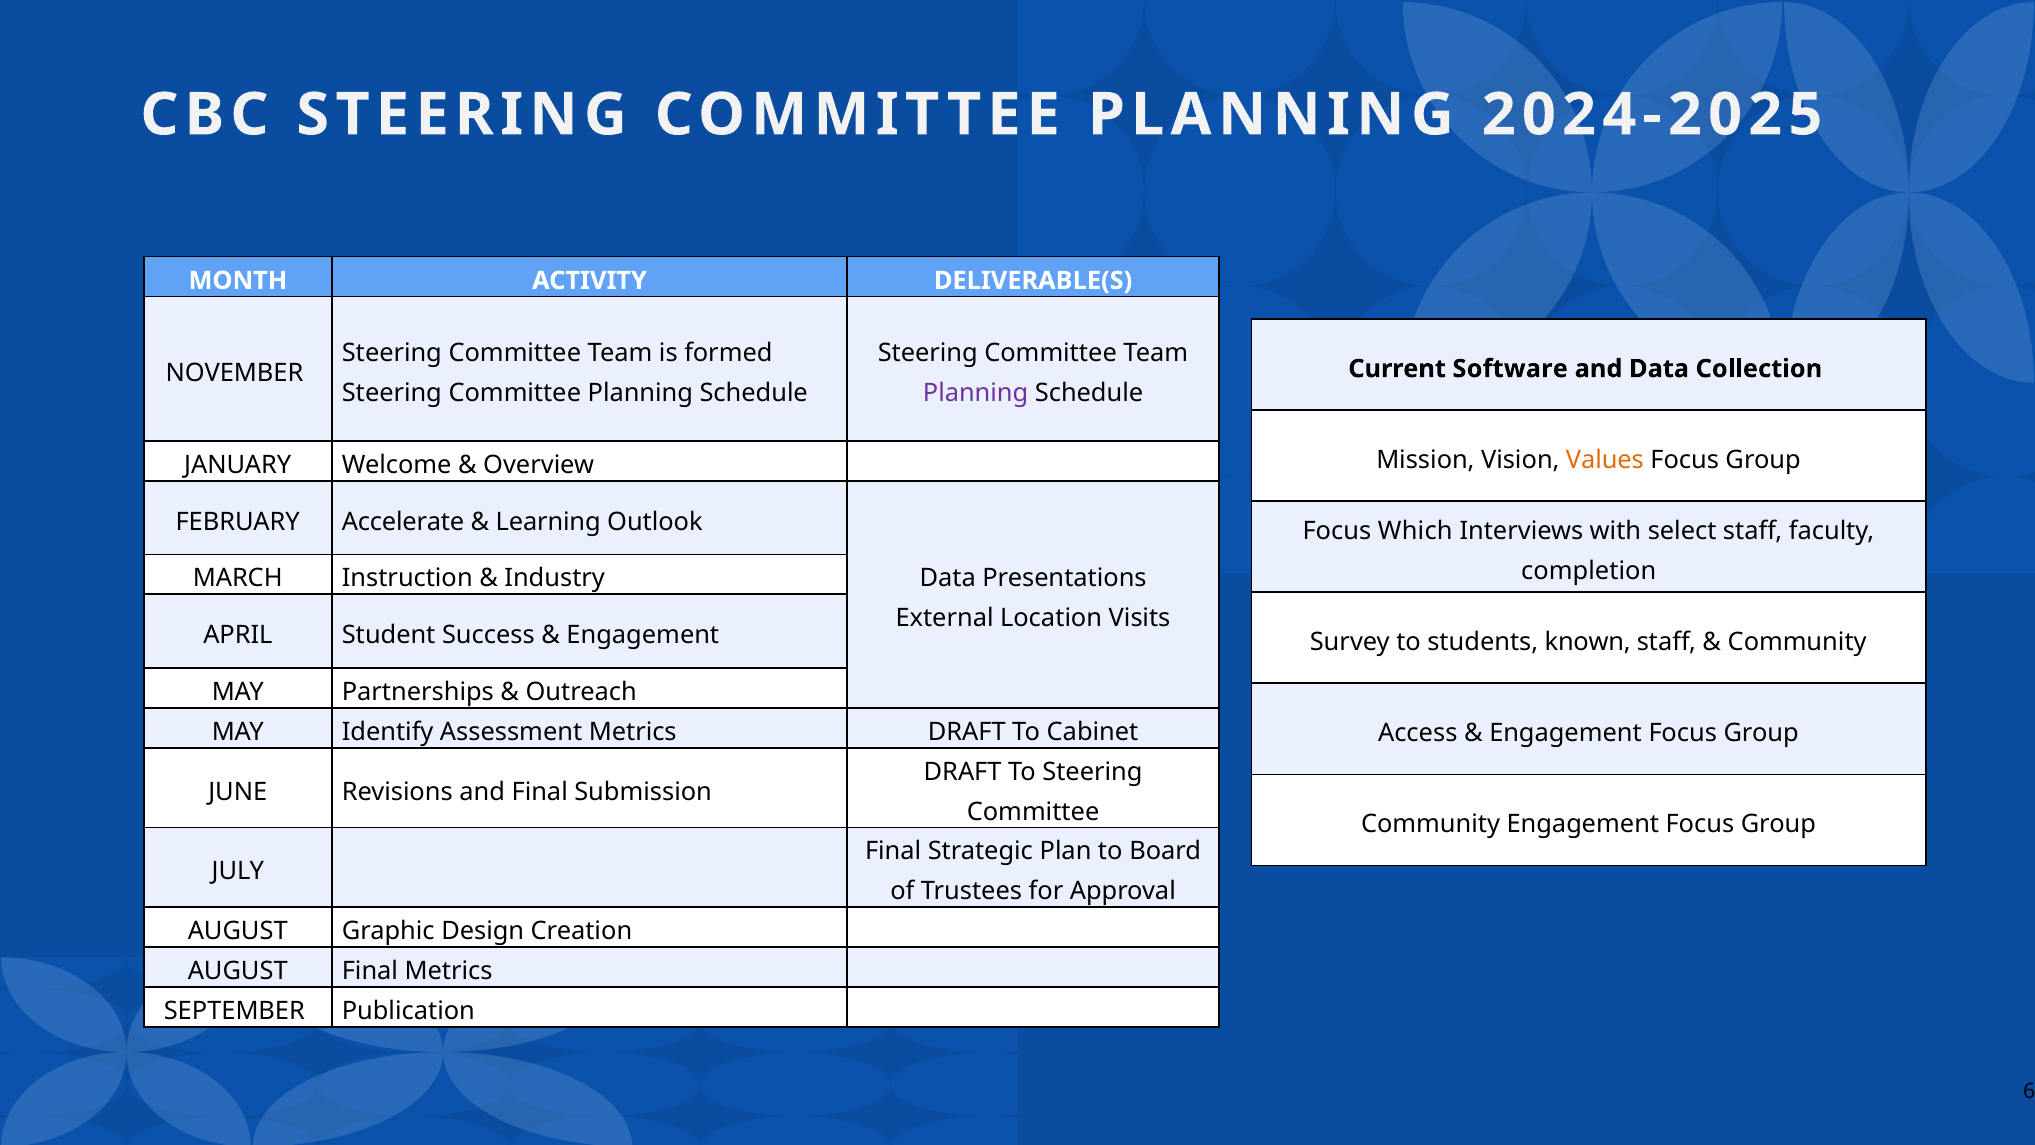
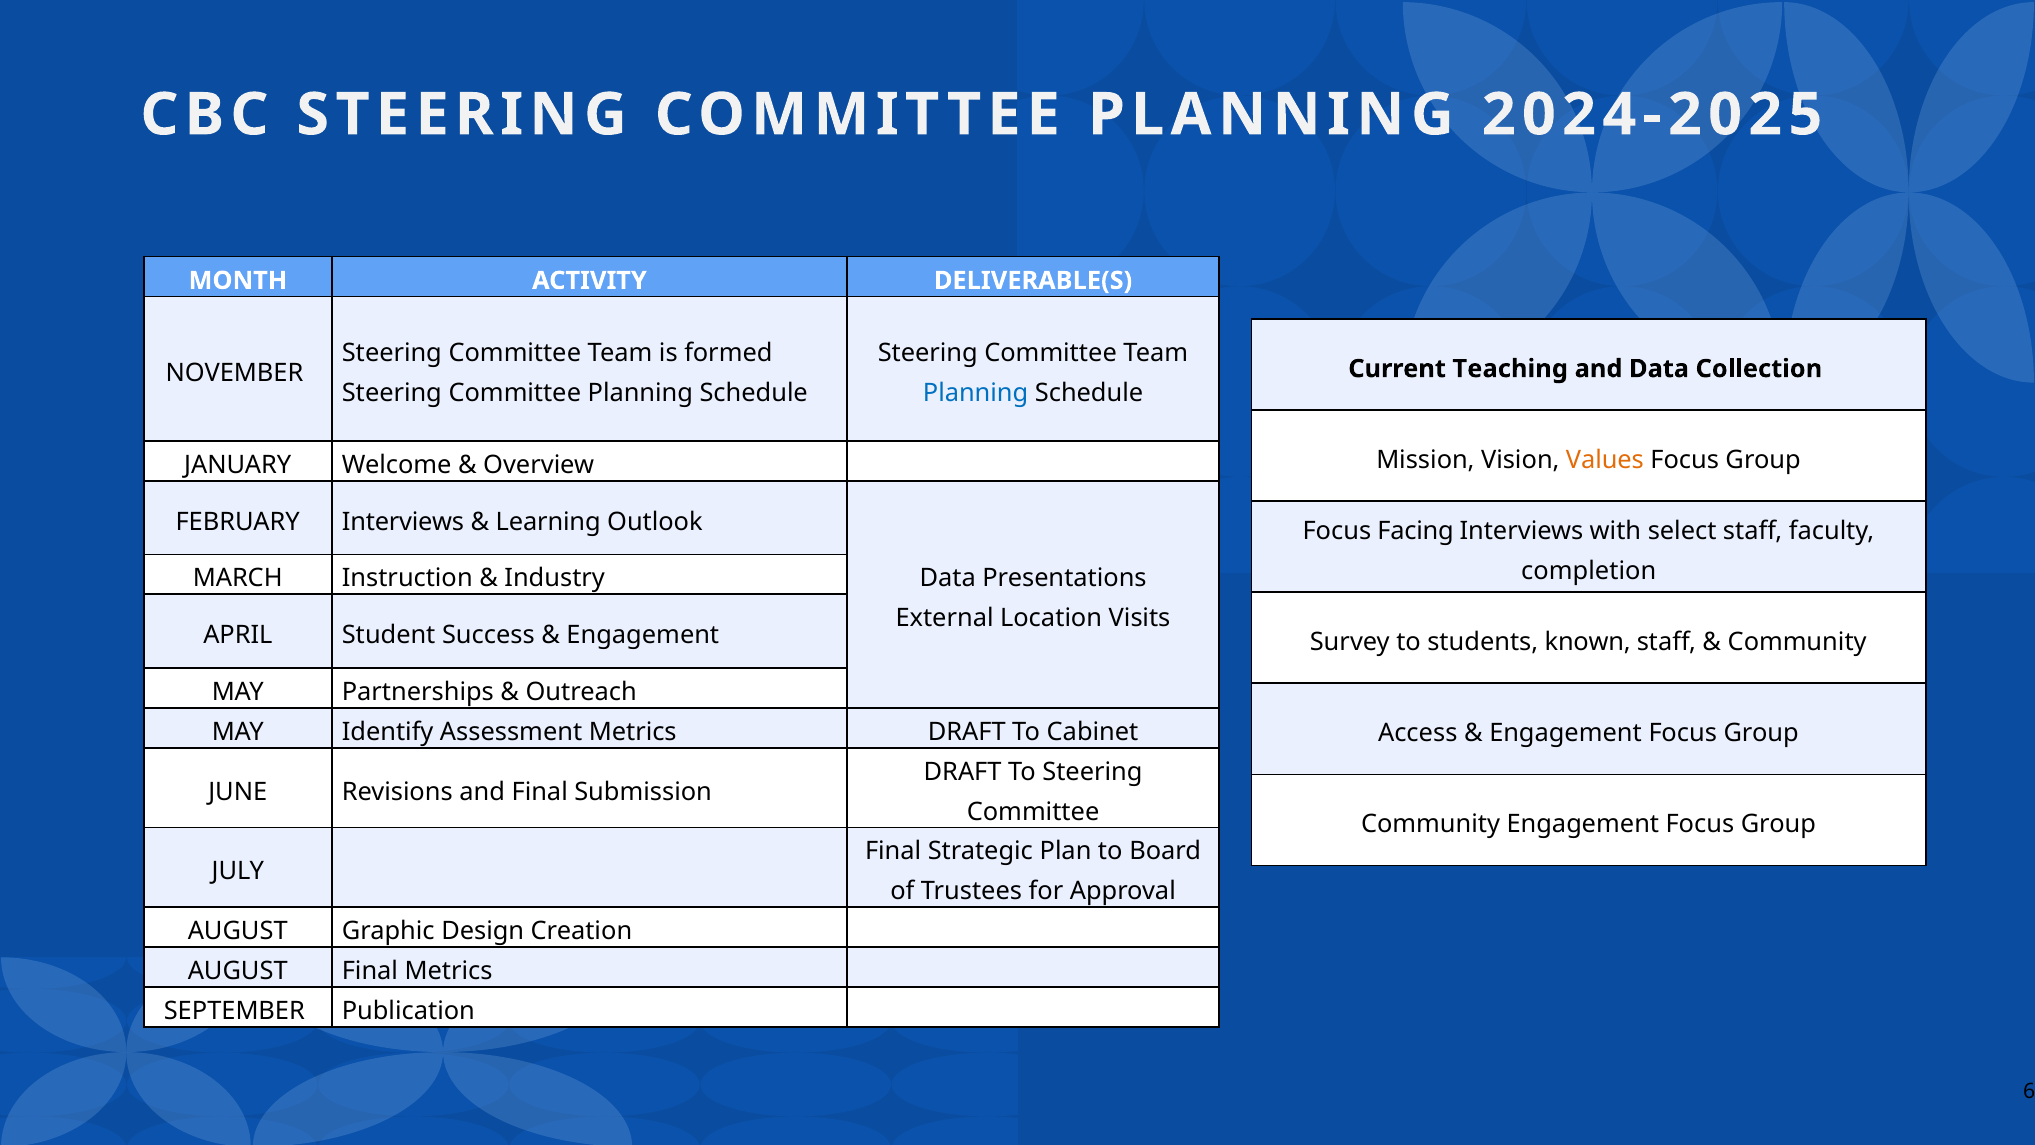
Software: Software -> Teaching (1510, 369)
Planning colour: purple -> blue (976, 393)
FEBRUARY Accelerate: Accelerate -> Interviews (403, 522)
Which: Which -> Facing (1416, 531)
